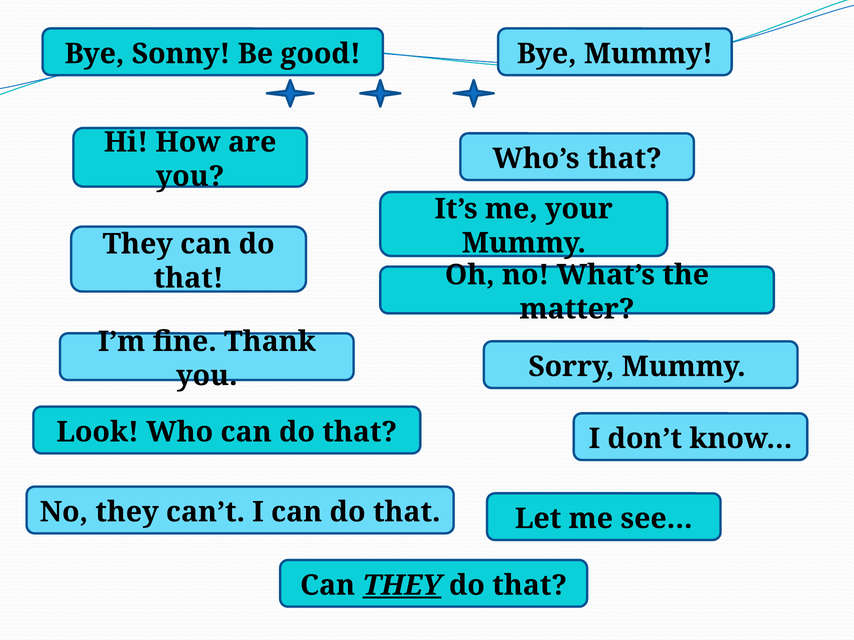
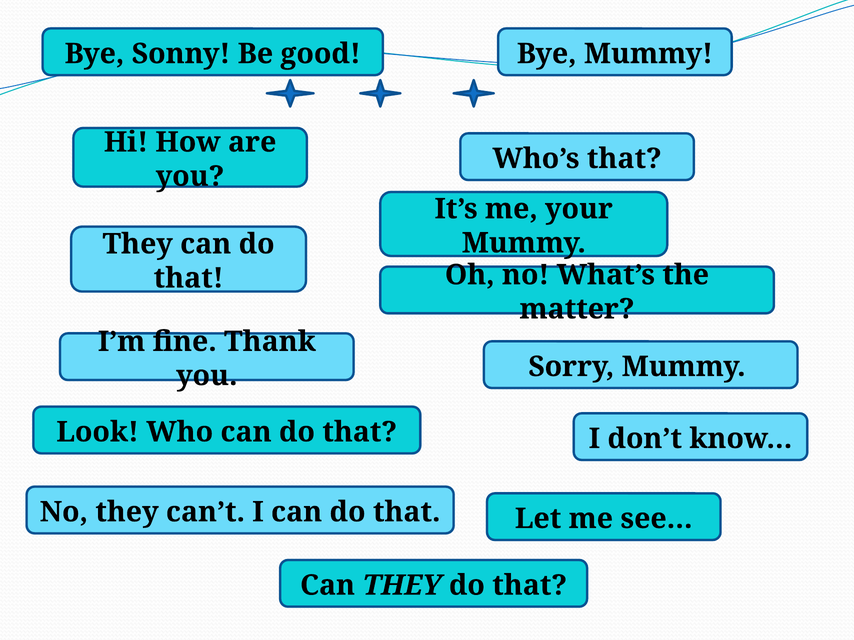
THEY underline: present -> none (402, 586)
